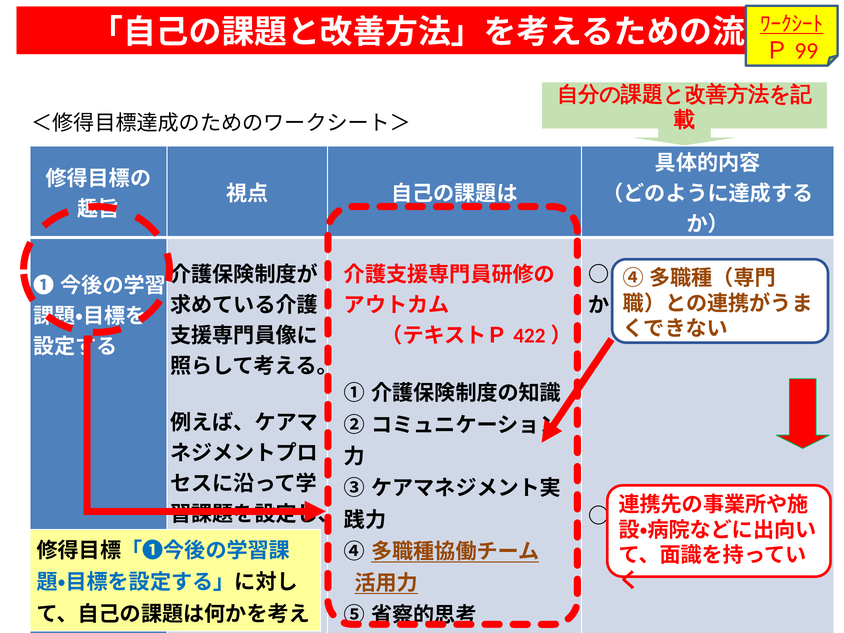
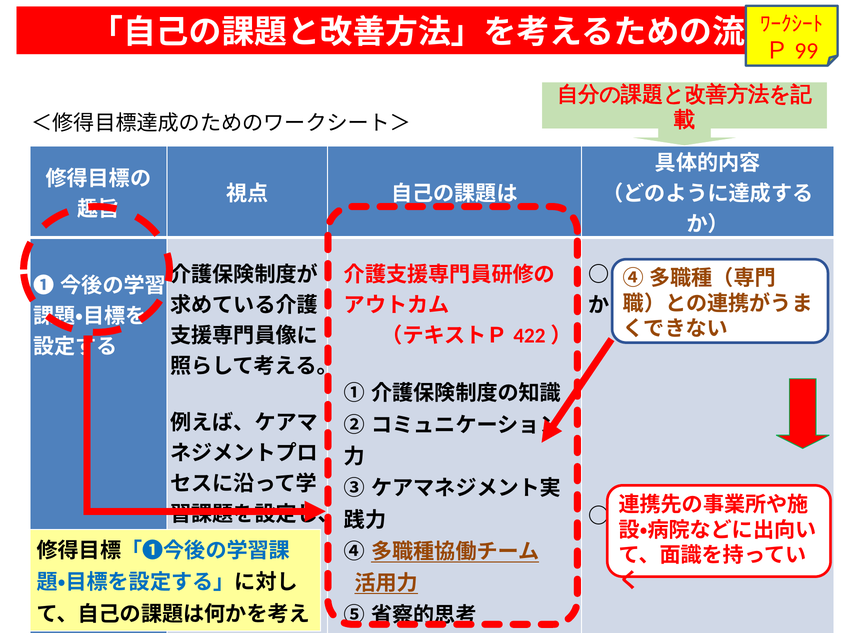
ﾜｰｸｼｰﾄ underline: present -> none (792, 24)
